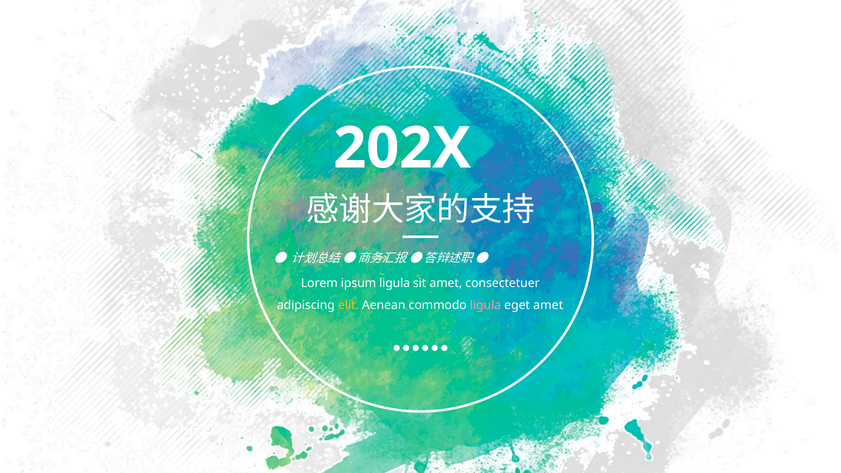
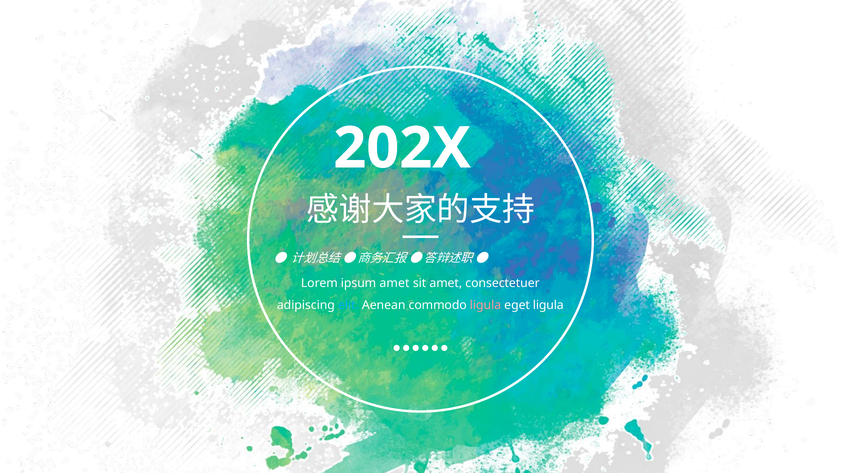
ipsum ligula: ligula -> amet (394, 283)
elit colour: yellow -> light blue (348, 305)
eget amet: amet -> ligula (548, 305)
